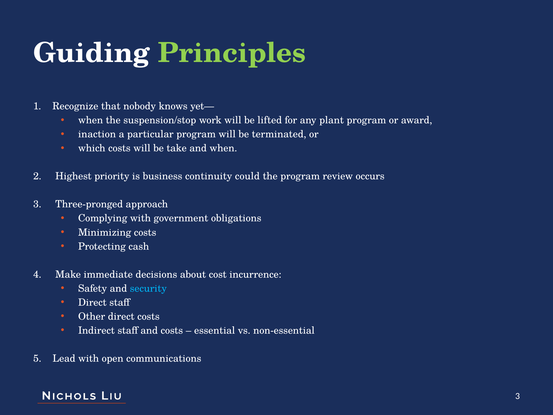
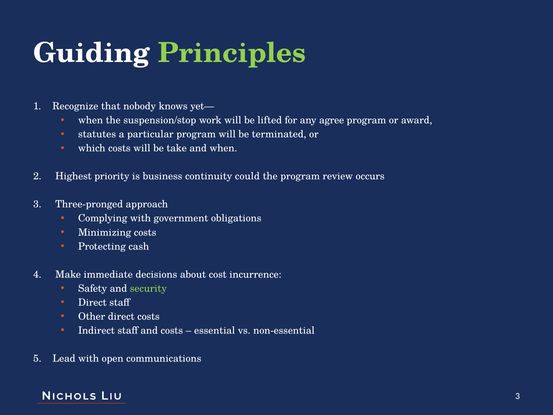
plant: plant -> agree (332, 120)
inaction: inaction -> statutes (97, 134)
security colour: light blue -> light green (148, 288)
